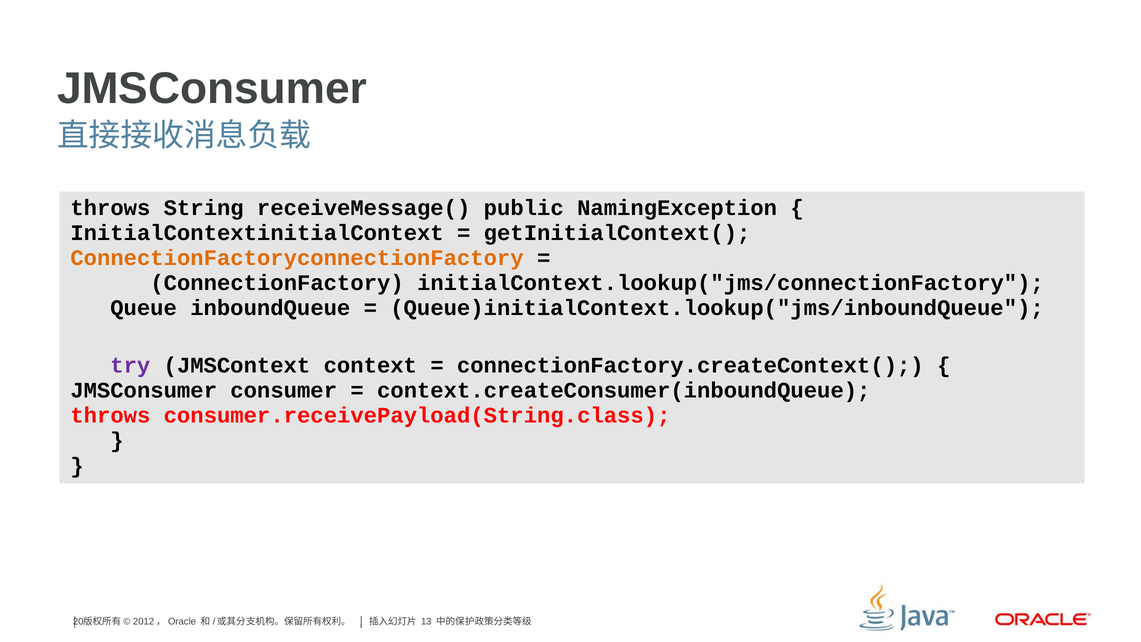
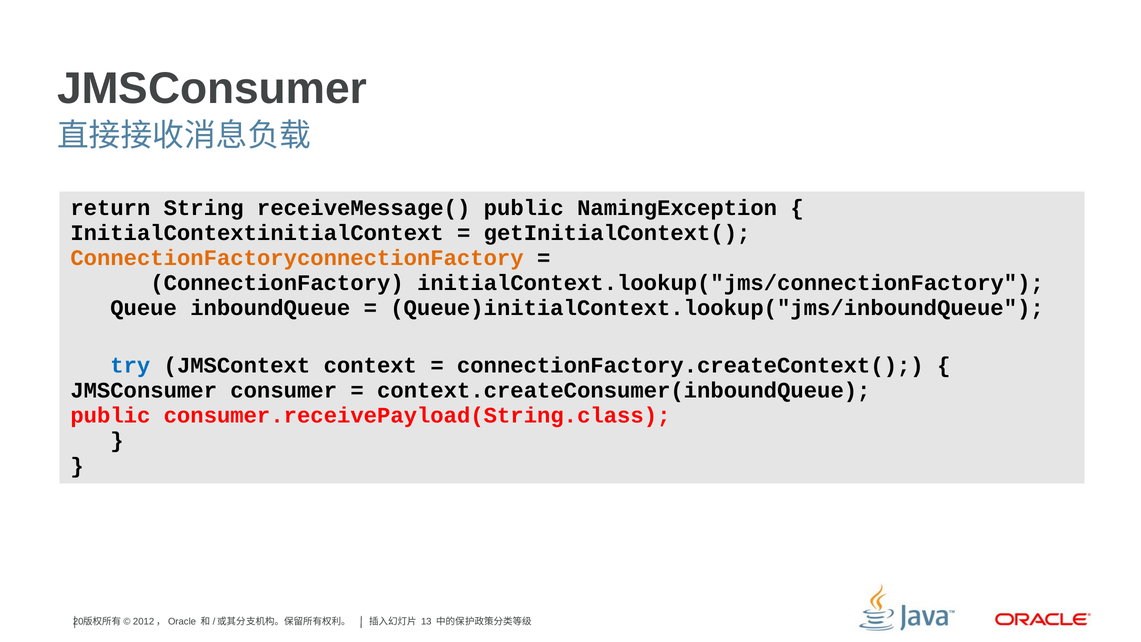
throws: throws -> return (110, 208)
try colour: purple -> blue (130, 365)
throws: throws -> public (110, 415)
